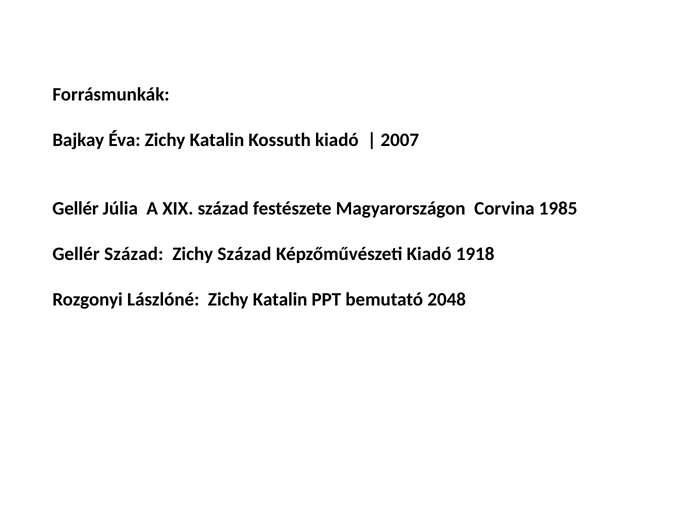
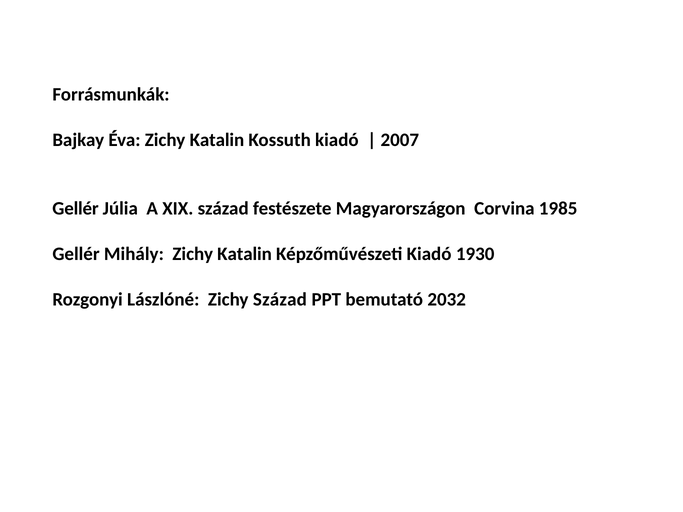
Gellér Század: Század -> Mihály (134, 254)
Század: Század -> Katalin (245, 254)
1918: 1918 -> 1930 (475, 254)
Lászlóné Zichy Katalin: Katalin -> Század (280, 300)
2048: 2048 -> 2032 (447, 300)
